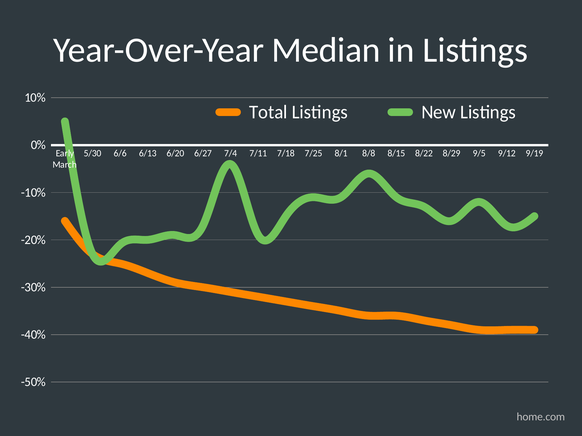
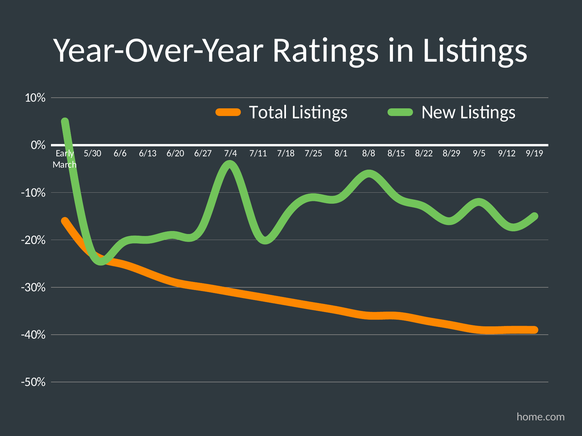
Median: Median -> Ratings (326, 50)
